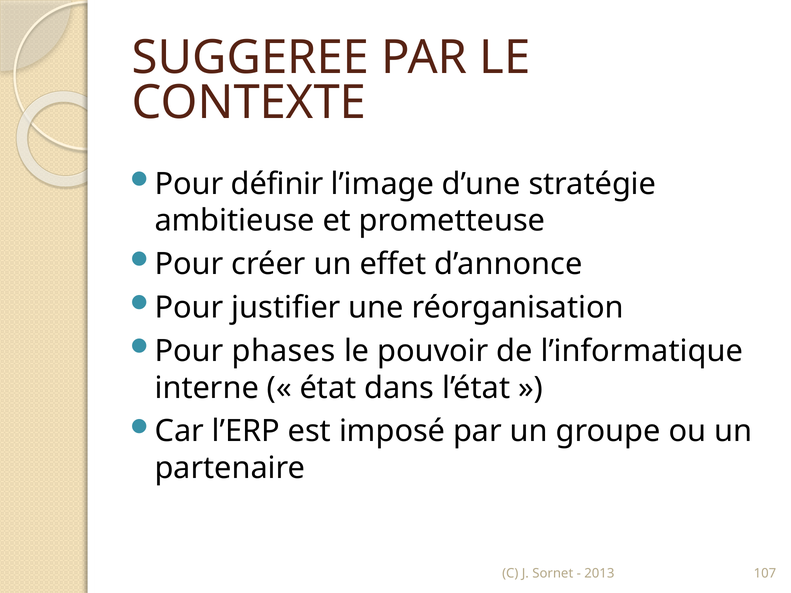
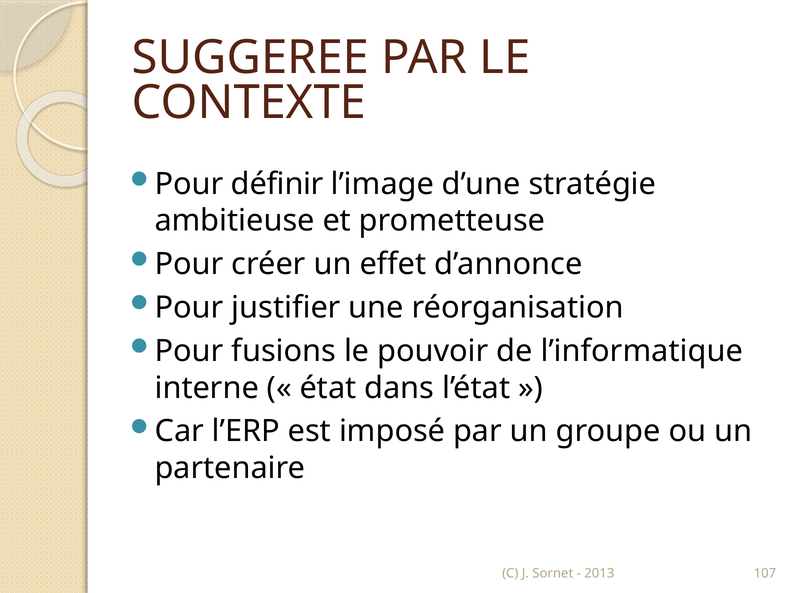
phases: phases -> fusions (284, 351)
